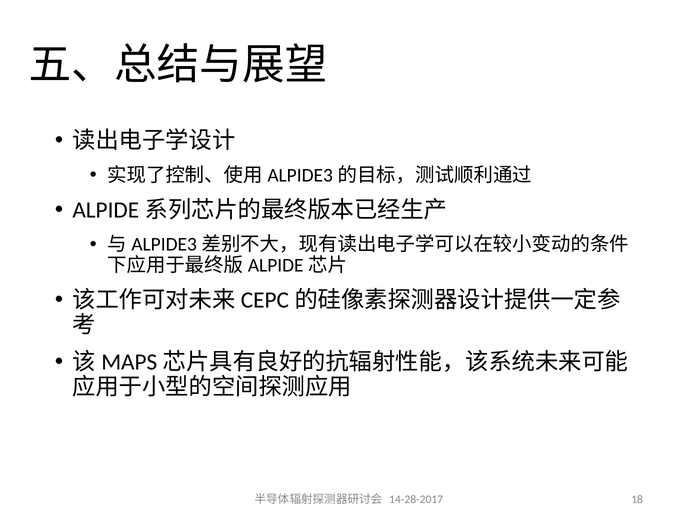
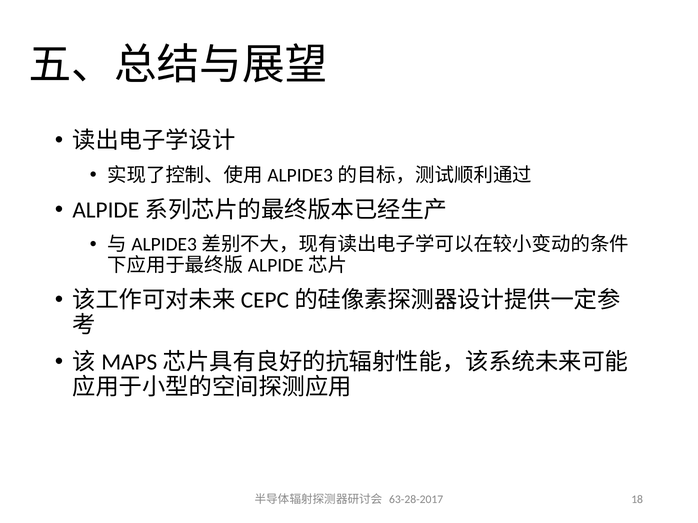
14-28-2017: 14-28-2017 -> 63-28-2017 (416, 500)
